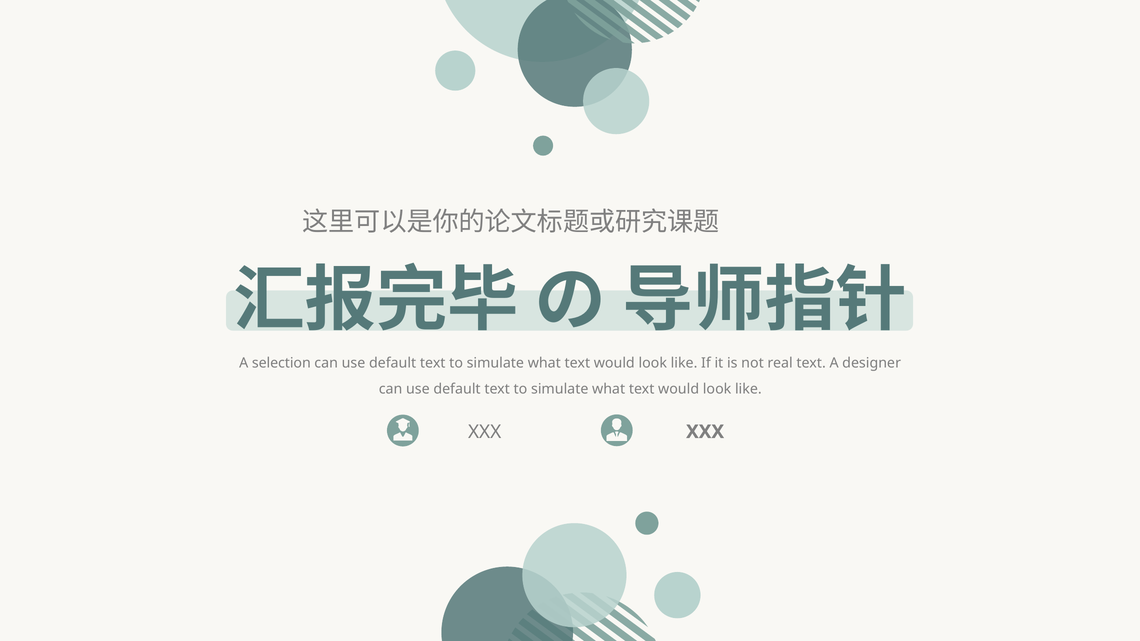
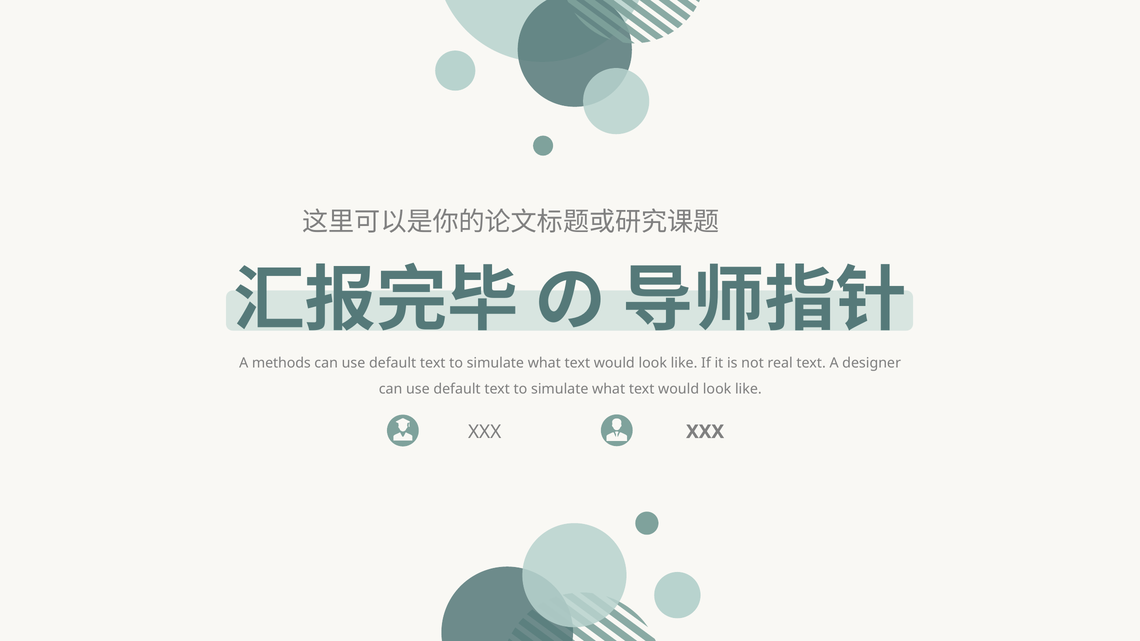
selection: selection -> methods (281, 363)
